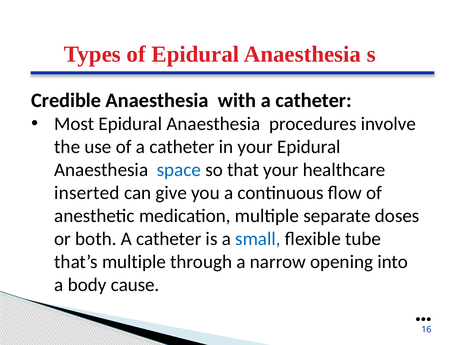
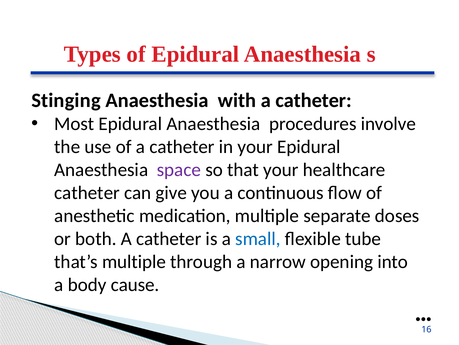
Credible: Credible -> Stinging (66, 100)
space colour: blue -> purple (179, 170)
inserted: inserted -> catheter (87, 193)
